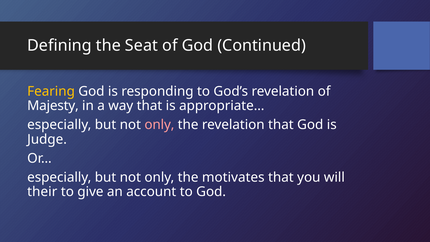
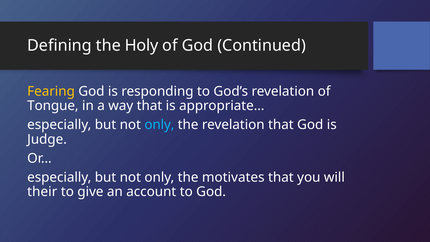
Seat: Seat -> Holy (142, 46)
Majesty: Majesty -> Tongue (53, 106)
only colour: pink -> light blue (159, 125)
